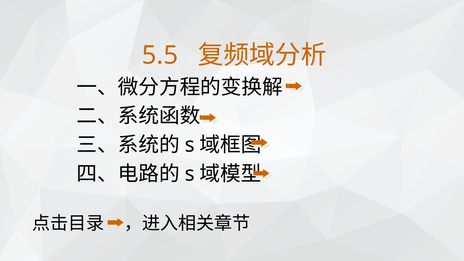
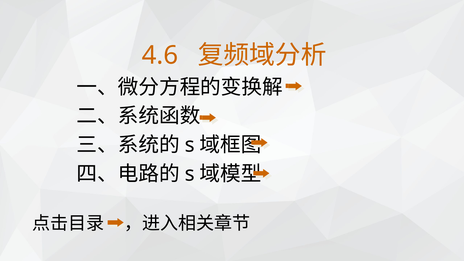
5.5: 5.5 -> 4.6 (160, 55)
